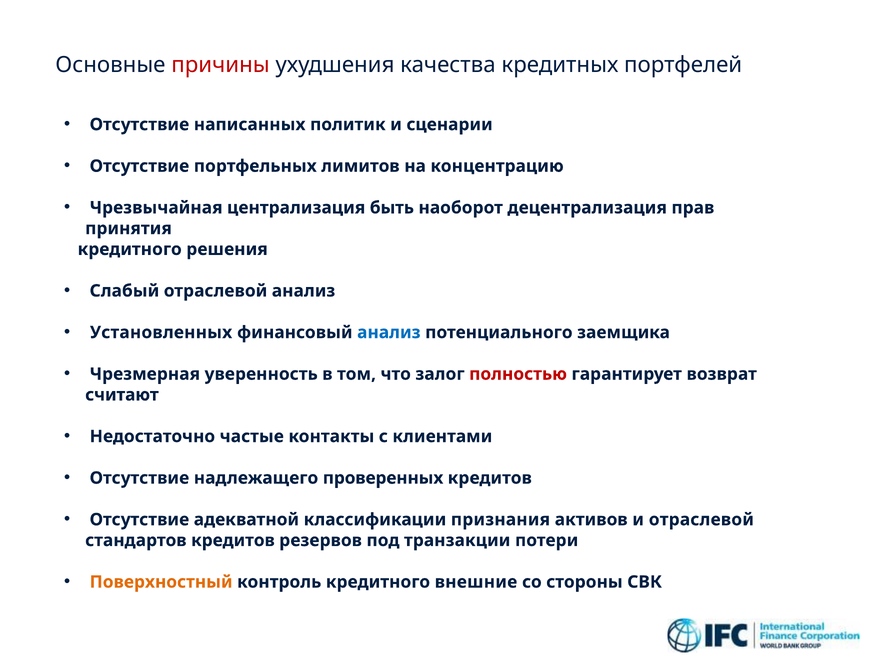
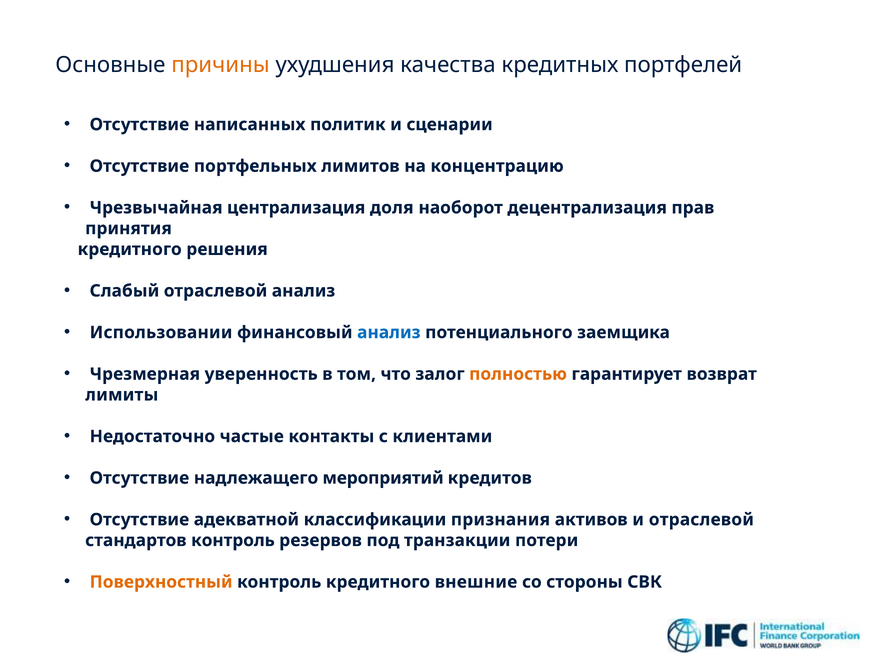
причины colour: red -> orange (221, 65)
быть: быть -> доля (392, 208)
Установленных: Установленных -> Использовании (161, 333)
полностью colour: red -> orange (518, 374)
считают: считают -> лимиты (122, 395)
проверенных: проверенных -> мероприятий (383, 478)
стандартов кредитов: кредитов -> контроль (233, 541)
